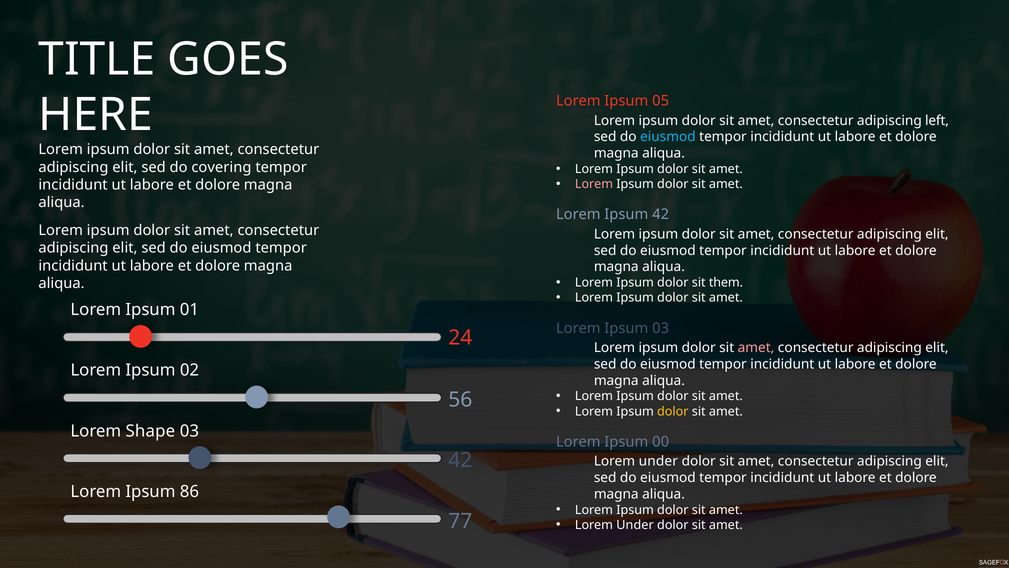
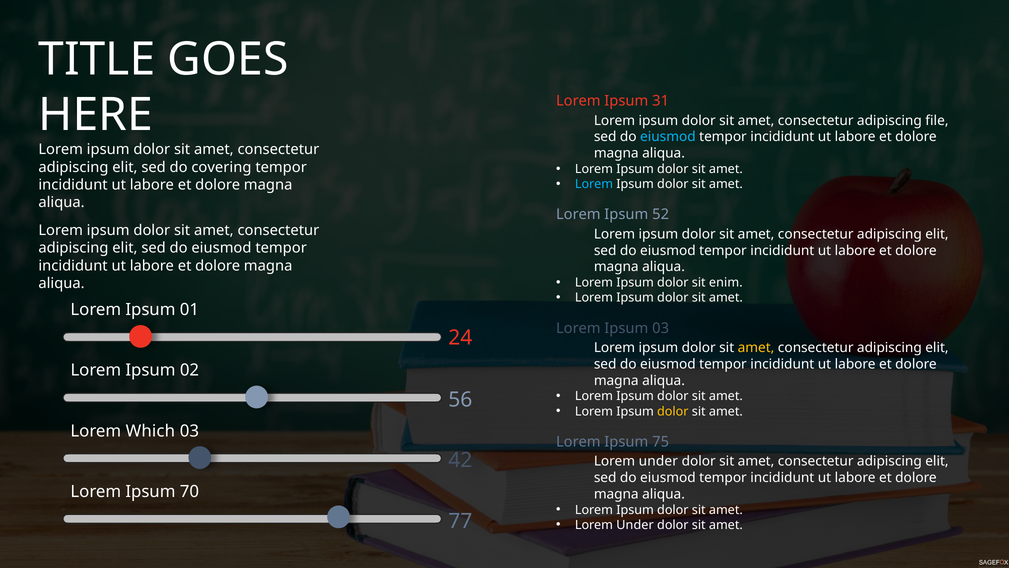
05: 05 -> 31 (661, 101)
left: left -> file (937, 120)
Lorem colour: pink -> light blue (594, 184)
Ipsum 42: 42 -> 52 (661, 214)
them: them -> enim (726, 282)
amet colour: pink -> yellow (756, 347)
Shape: Shape -> Which (150, 431)
00: 00 -> 75 (661, 441)
86: 86 -> 70 (189, 491)
